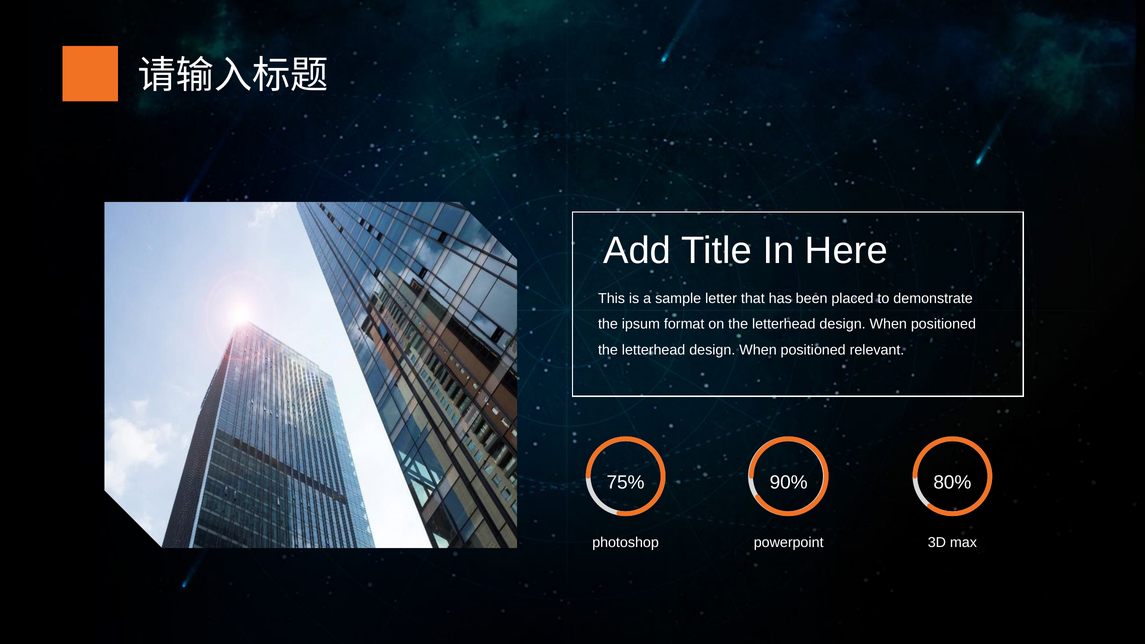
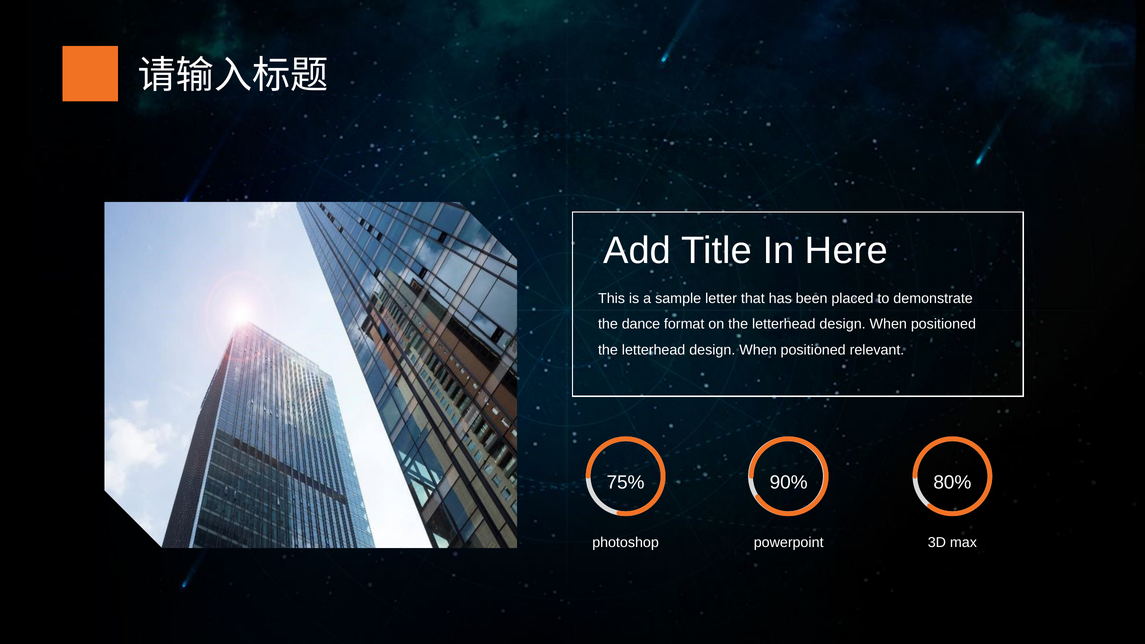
ipsum: ipsum -> dance (641, 324)
